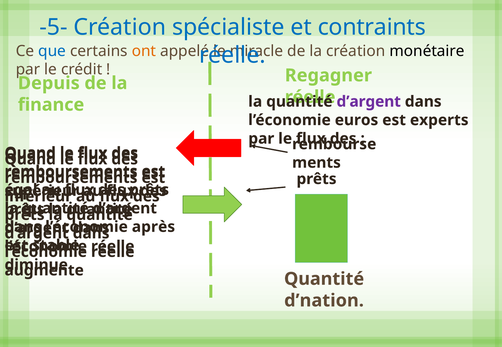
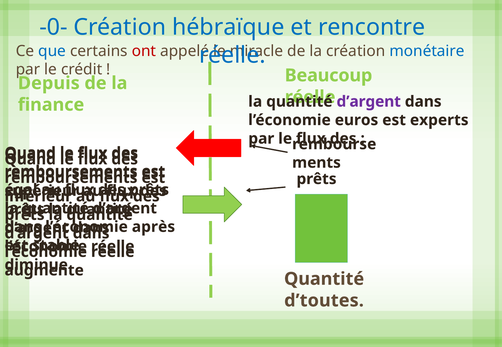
-5-: -5- -> -0- (53, 27)
spécialiste: spécialiste -> hébraïque (228, 27)
contraints: contraints -> rencontre (372, 27)
ont colour: orange -> red (144, 51)
monétaire colour: black -> blue (427, 51)
Regagner: Regagner -> Beaucoup (329, 76)
d’nation: d’nation -> d’toutes (324, 301)
